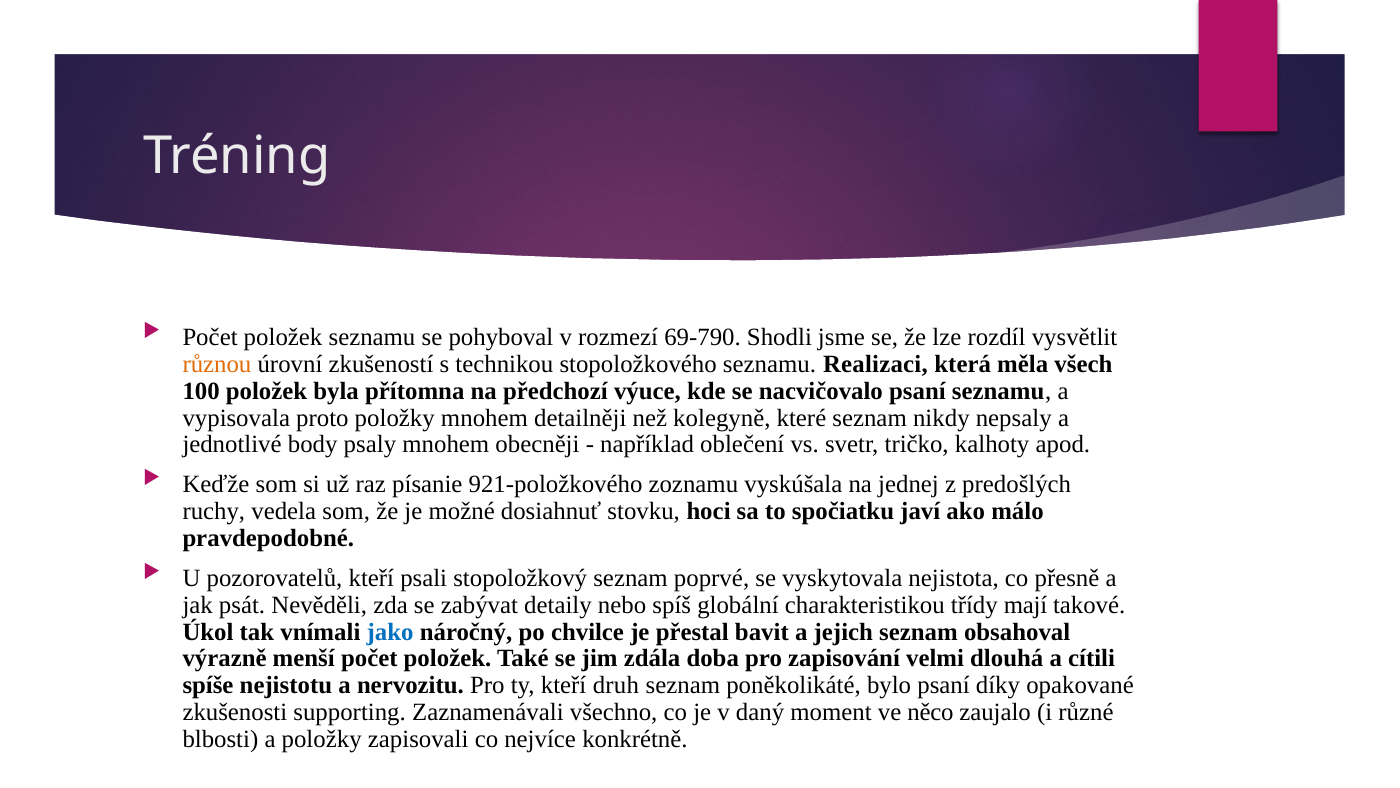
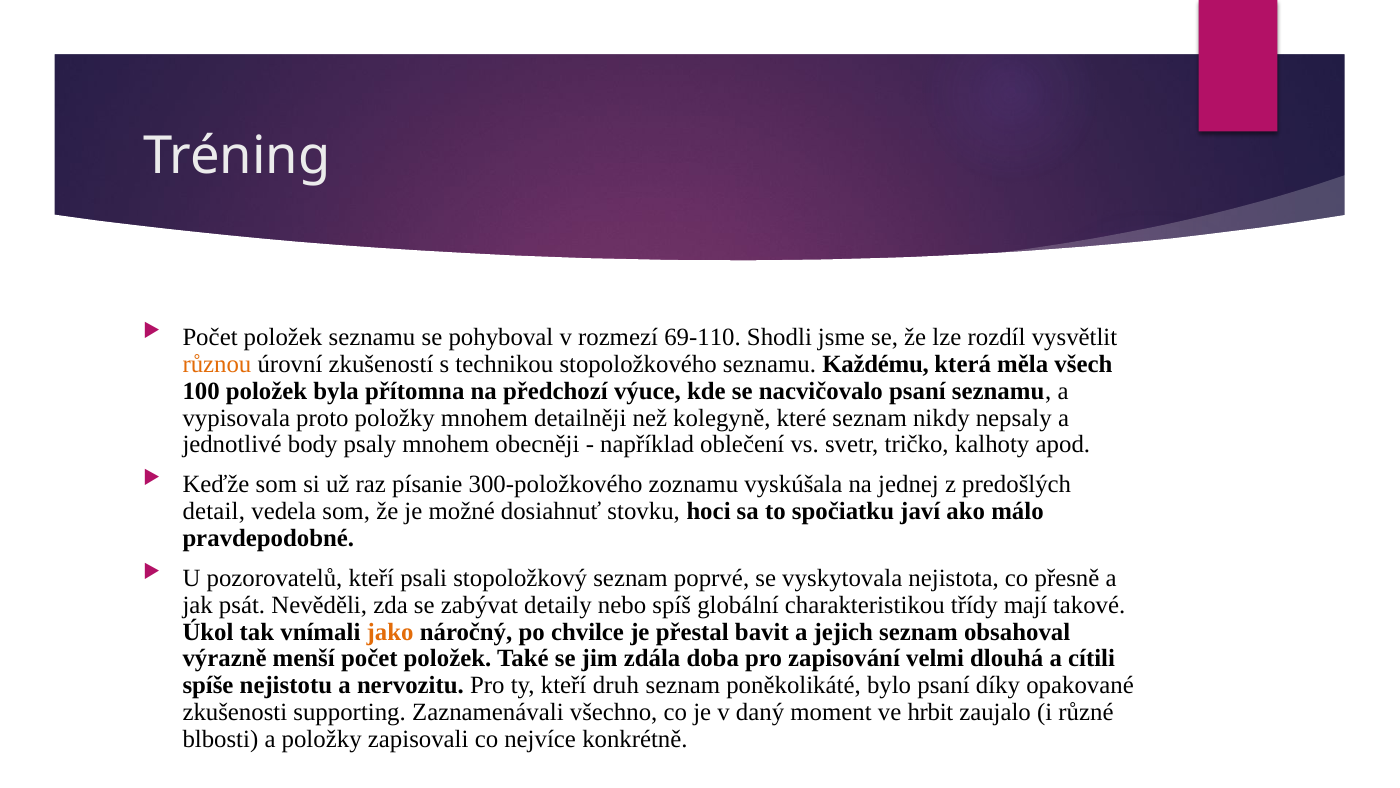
69-790: 69-790 -> 69-110 (703, 337)
Realizaci: Realizaci -> Každému (876, 364)
921-položkového: 921-položkového -> 300-položkového (556, 484)
ruchy: ruchy -> detail (214, 511)
jako colour: blue -> orange (390, 631)
něco: něco -> hrbit (930, 712)
